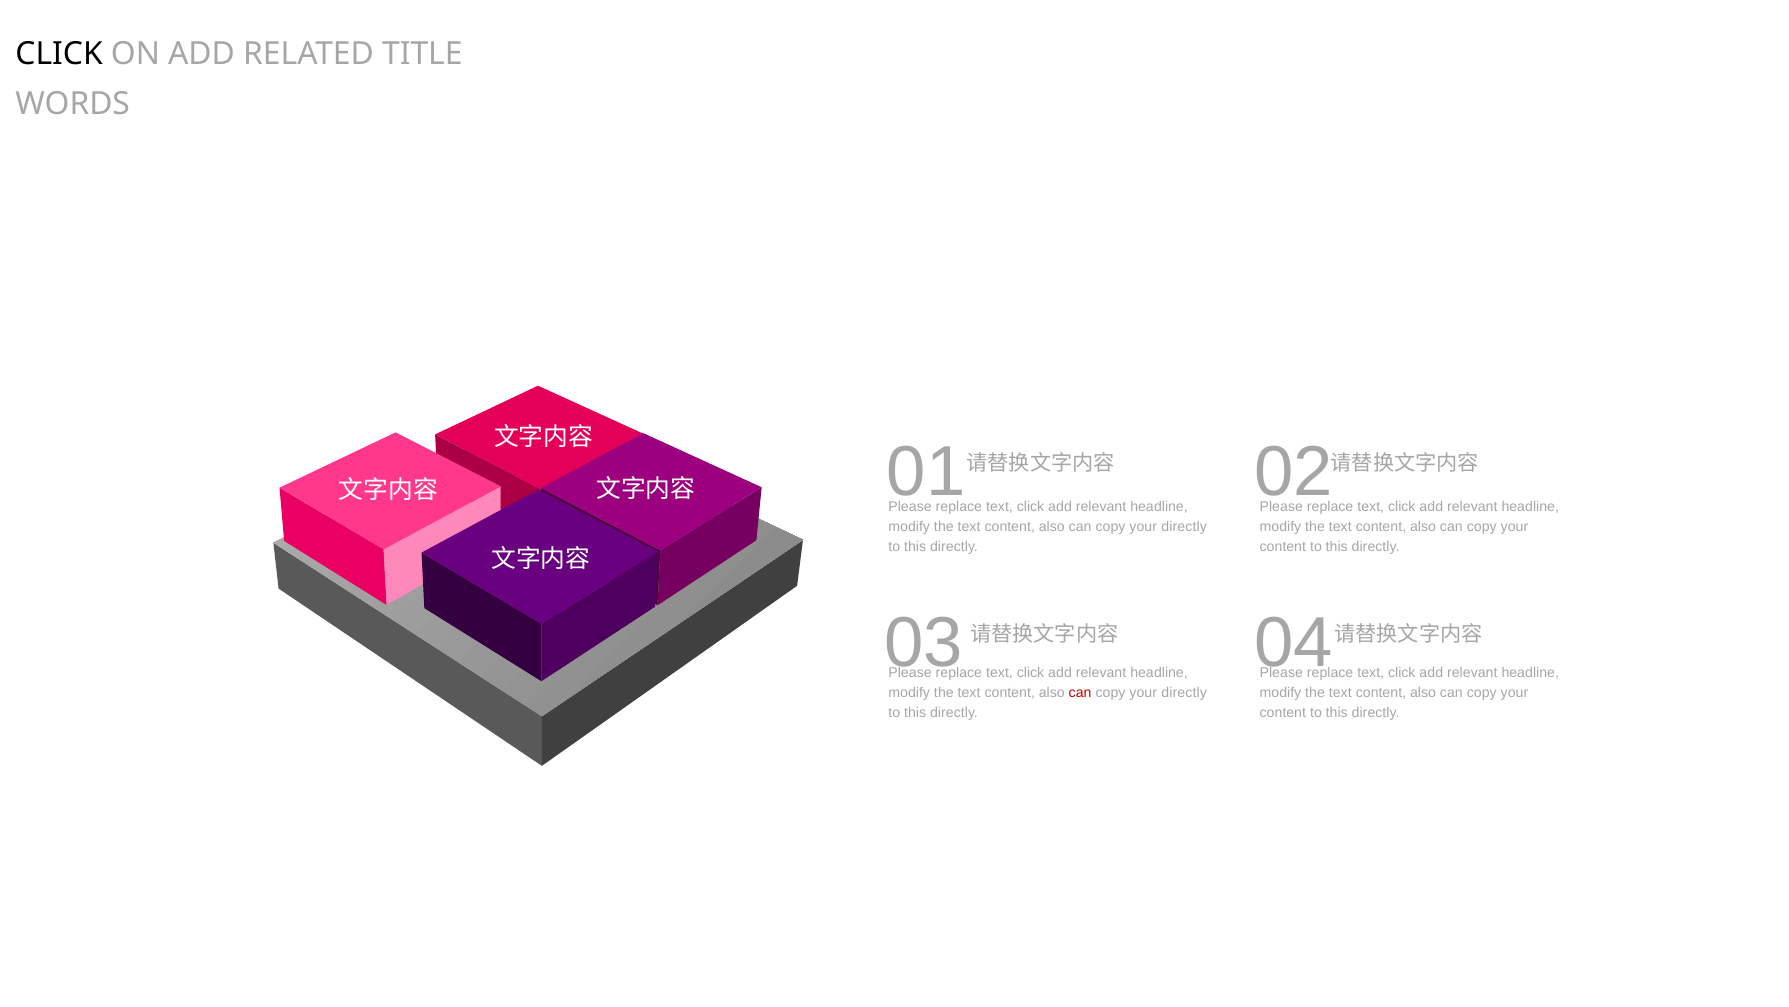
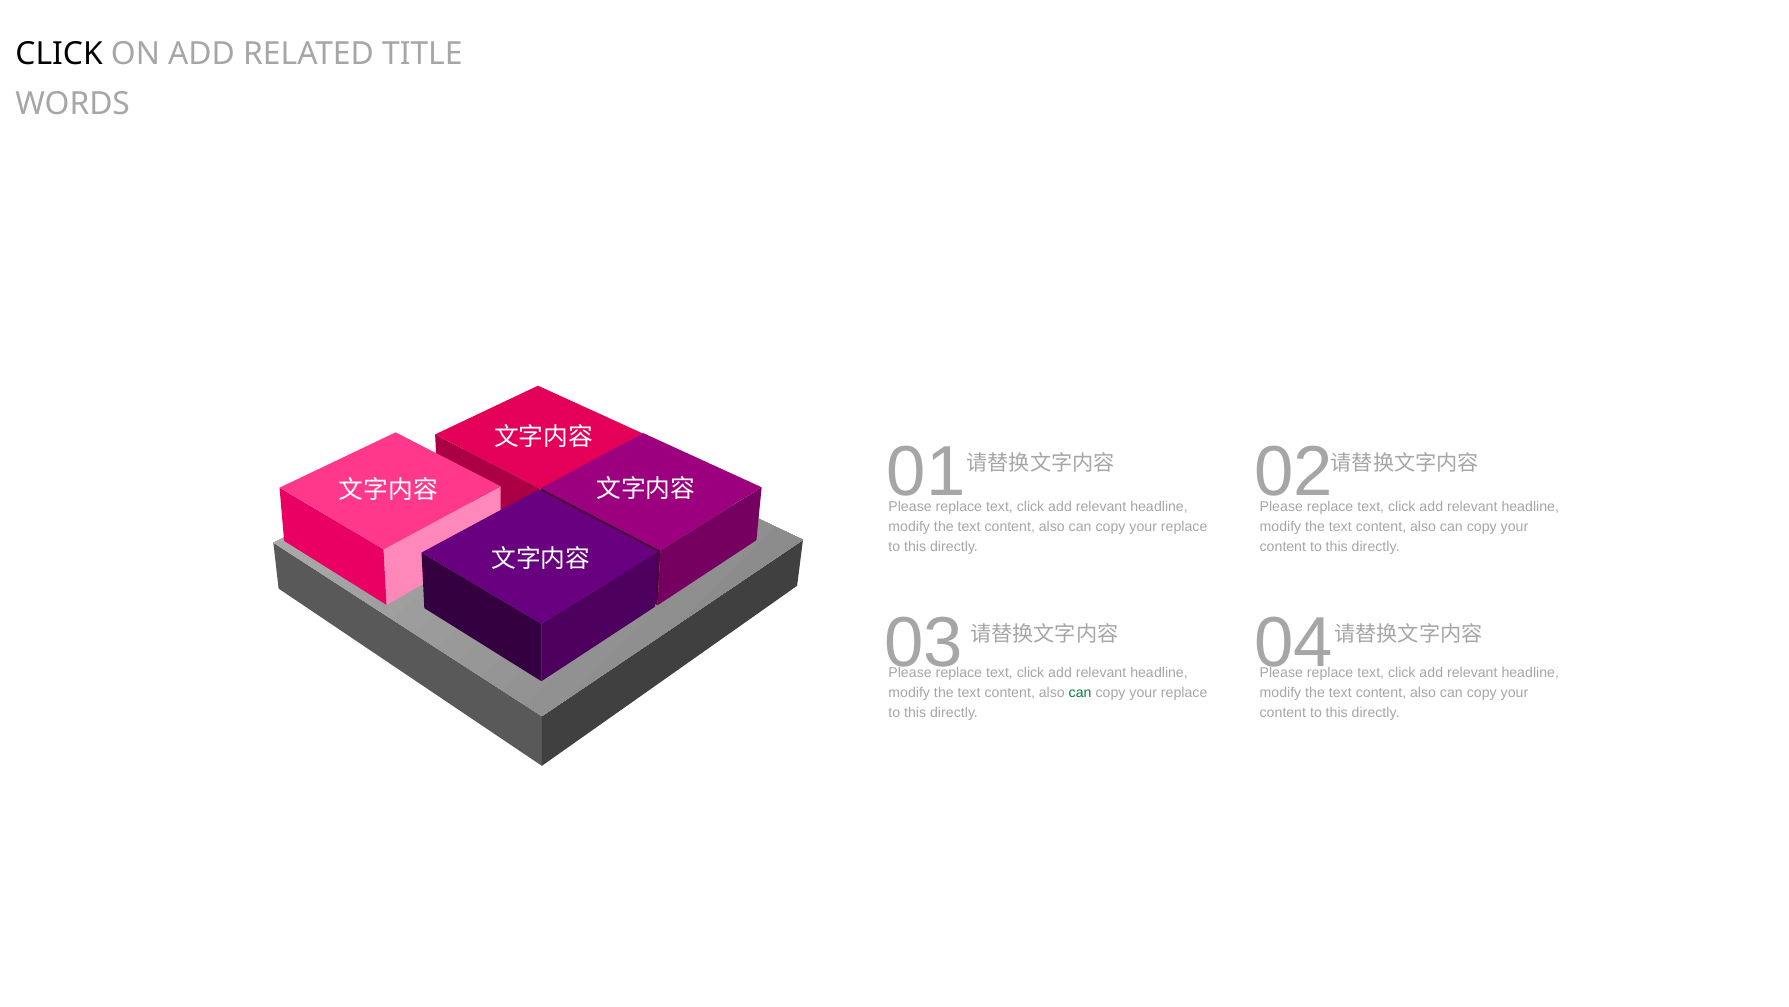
directly: directly -> replace (1184, 526)
can colour: red -> green (1080, 692)
directly: directly -> replace (1184, 692)
